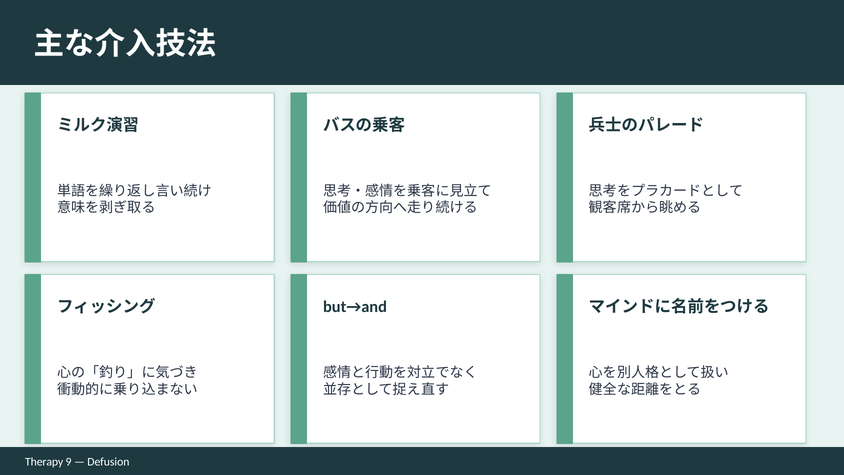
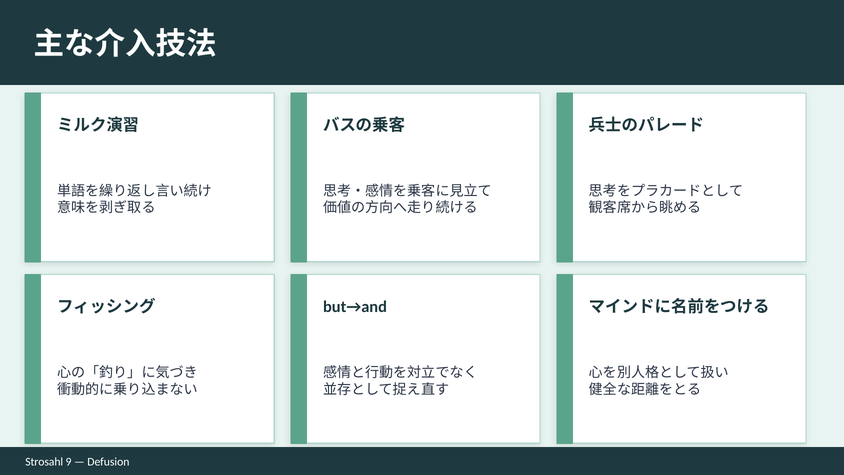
Therapy: Therapy -> Strosahl (44, 462)
